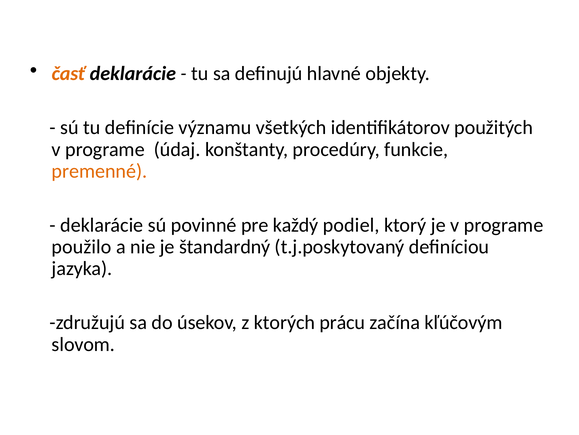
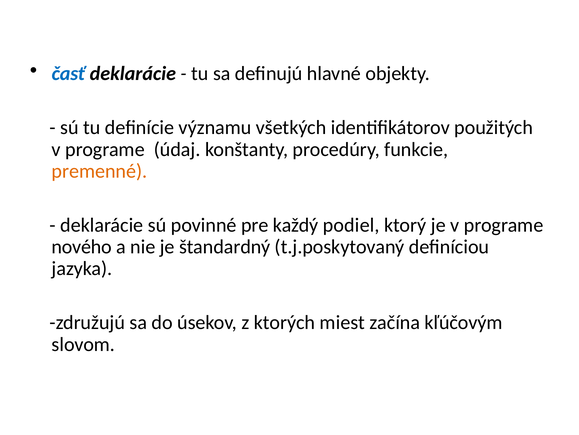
časť colour: orange -> blue (68, 73)
použilo: použilo -> nového (82, 246)
prácu: prácu -> miest (342, 322)
